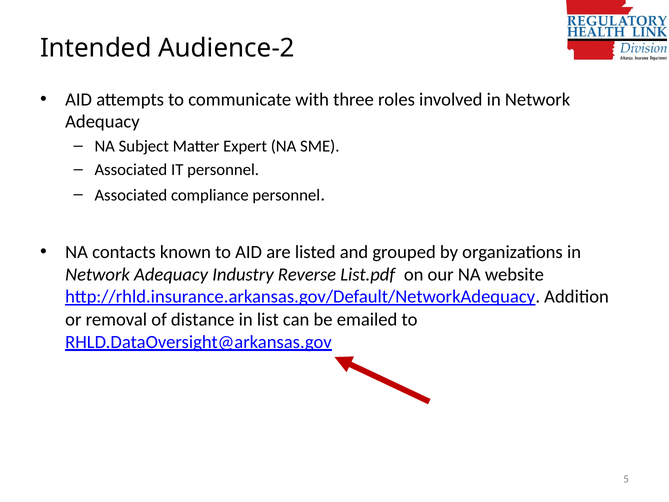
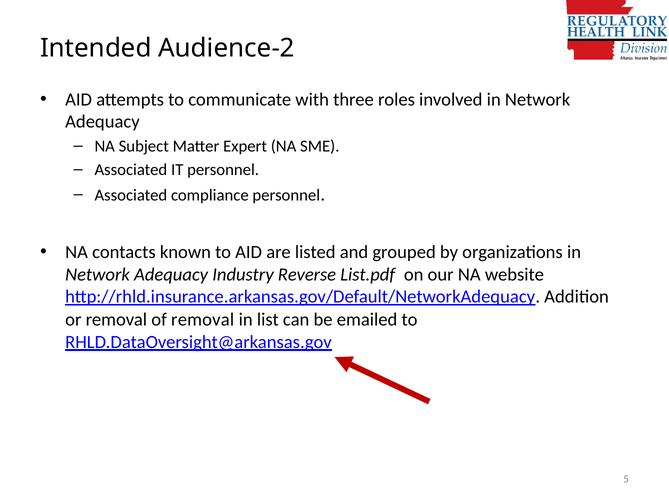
of distance: distance -> removal (203, 319)
